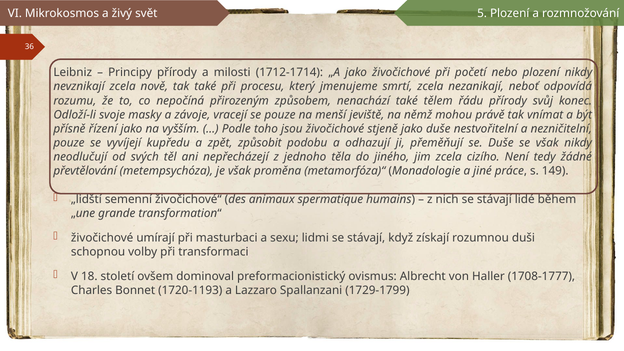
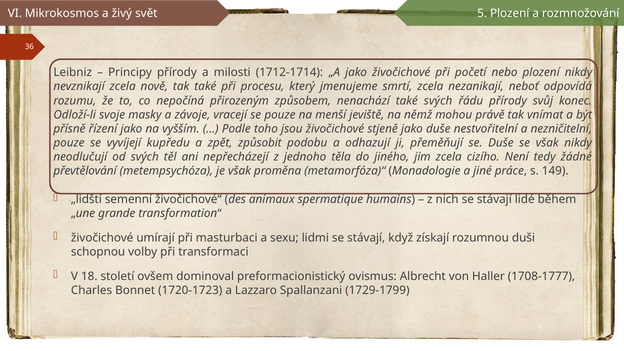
také tělem: tělem -> svých (438, 101)
1720-1193: 1720-1193 -> 1720-1723 (190, 290)
